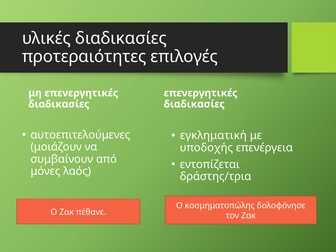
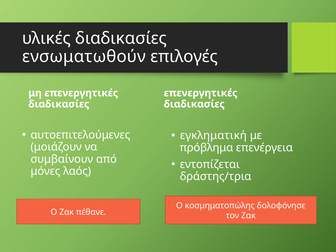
προτεραιότητες: προτεραιότητες -> ενσωματωθούν (84, 56)
υποδοχής: υποδοχής -> πρόβλημα (206, 148)
